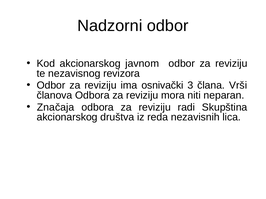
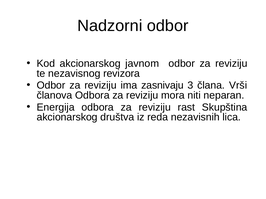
osnivački: osnivački -> zasnivaju (162, 86)
Značaja: Značaja -> Energija (56, 107)
radi: radi -> rast (186, 107)
